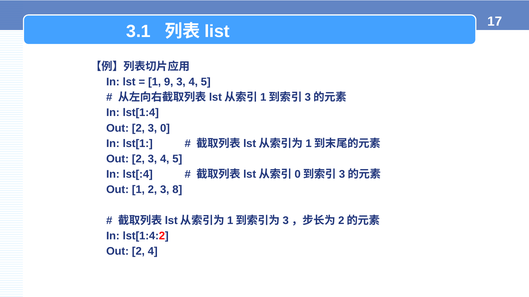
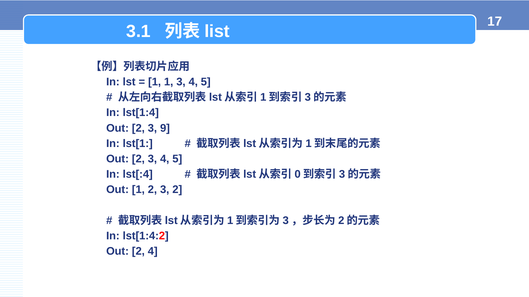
1 9: 9 -> 1 (169, 82)
0: 0 -> 9 (165, 128)
3 8: 8 -> 2 (177, 190)
